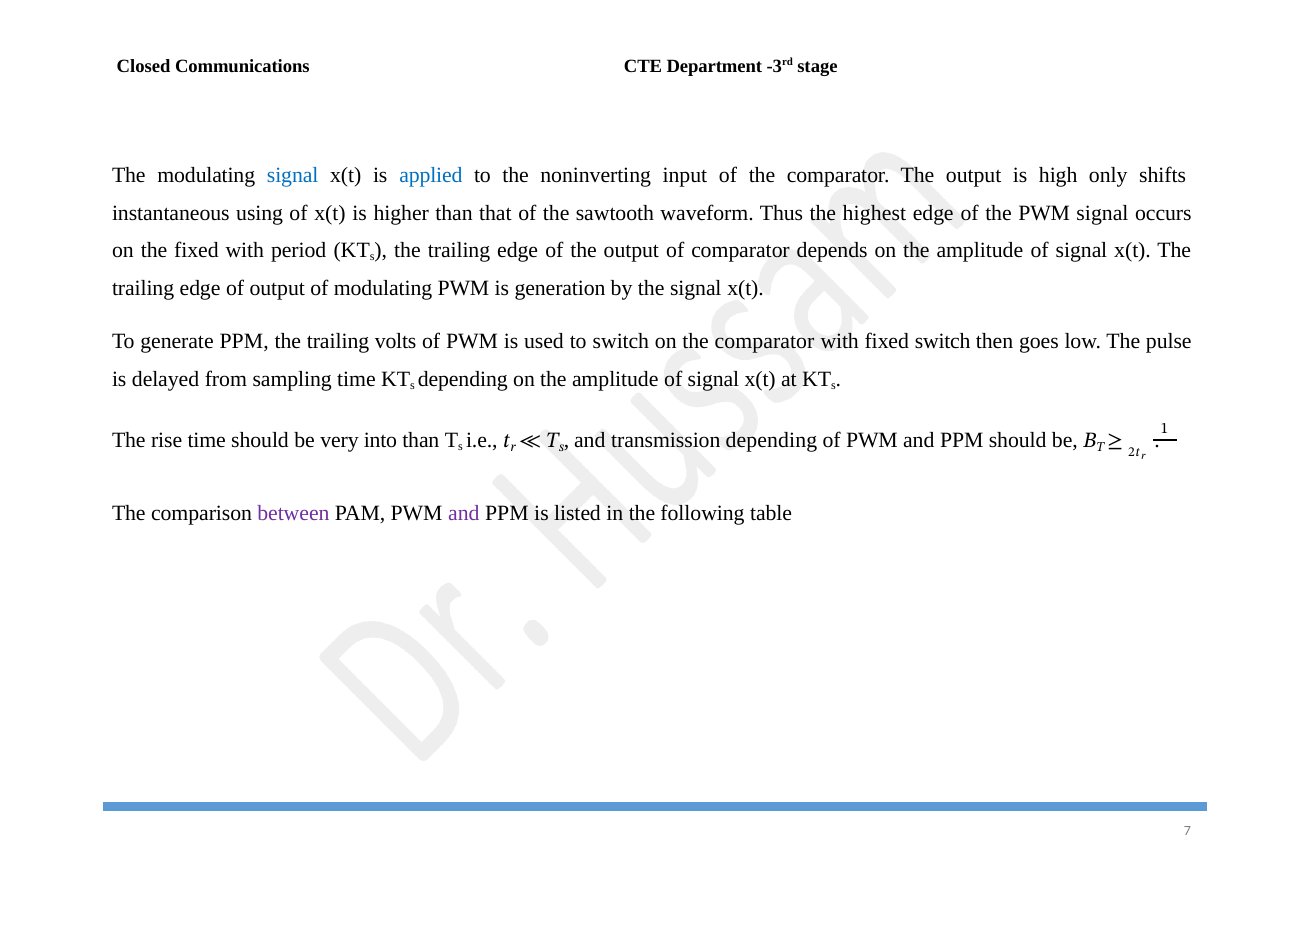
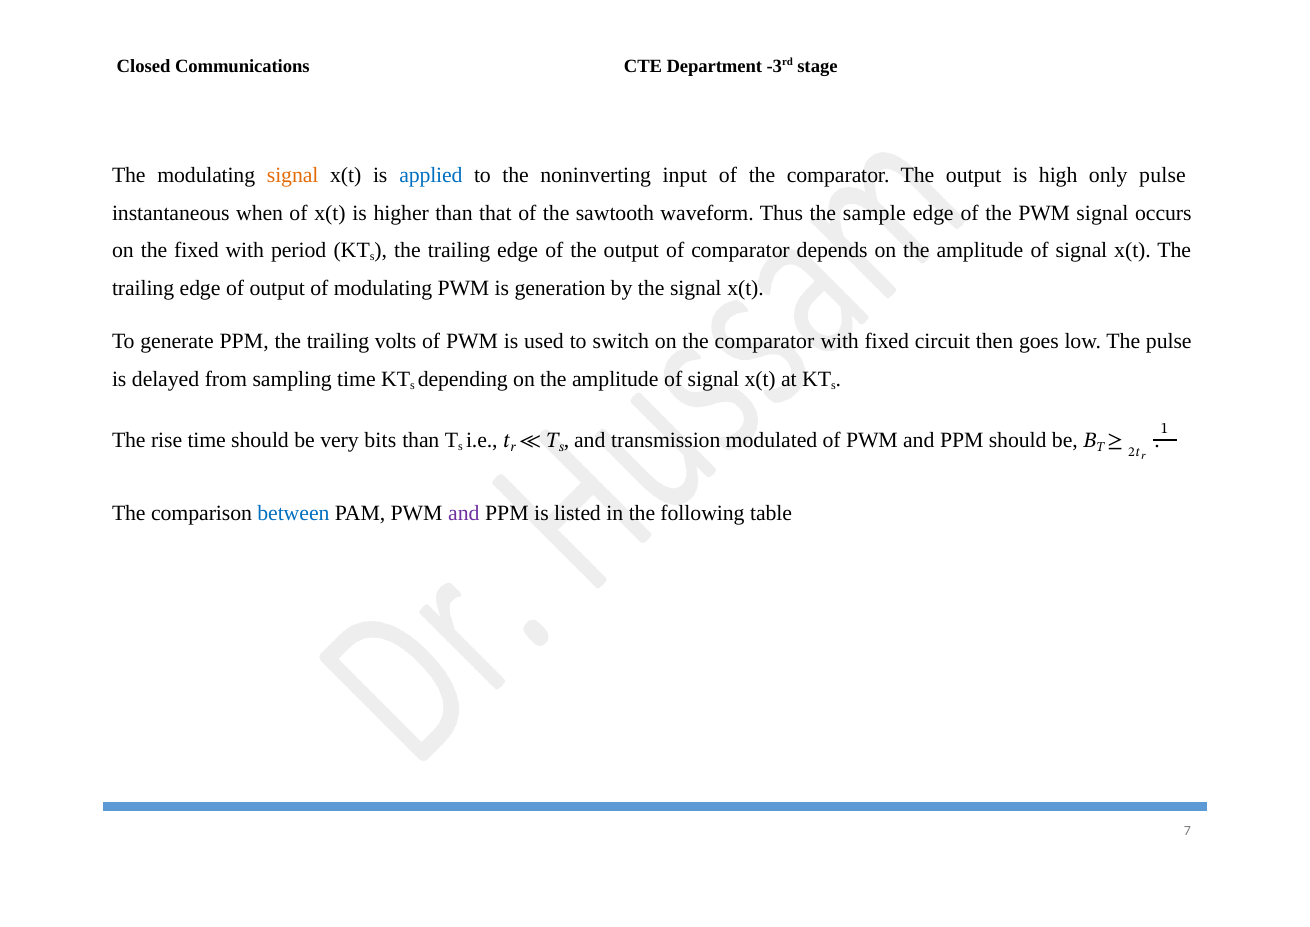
signal colour: blue -> orange (293, 176)
only shifts: shifts -> pulse (1163, 176)
using: using -> when (260, 213)
highest: highest -> sample (874, 213)
fixed switch: switch -> circuit (943, 342)
into: into -> bits (380, 440)
transmission depending: depending -> modulated (772, 440)
between colour: purple -> blue (293, 513)
